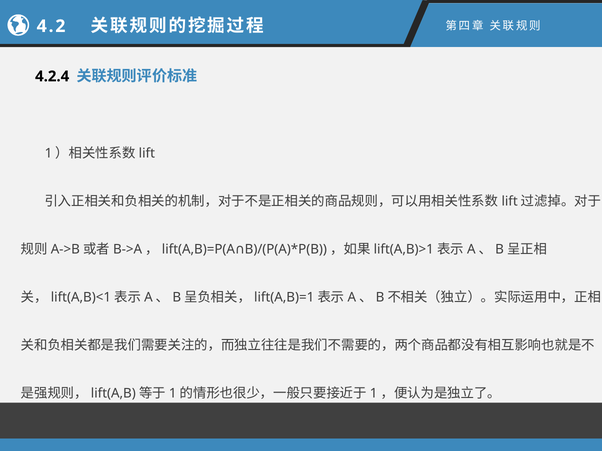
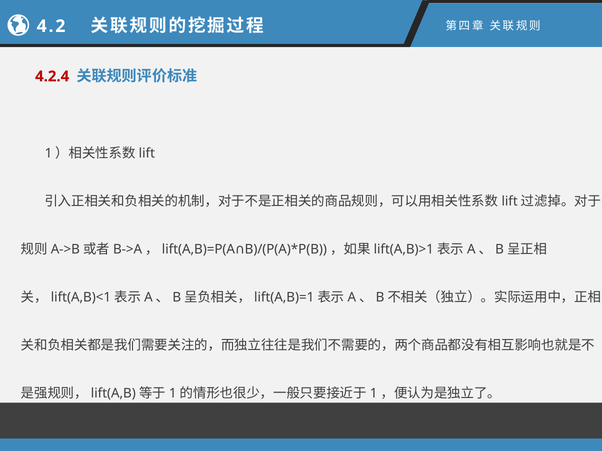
4.2.4 colour: black -> red (52, 76)
